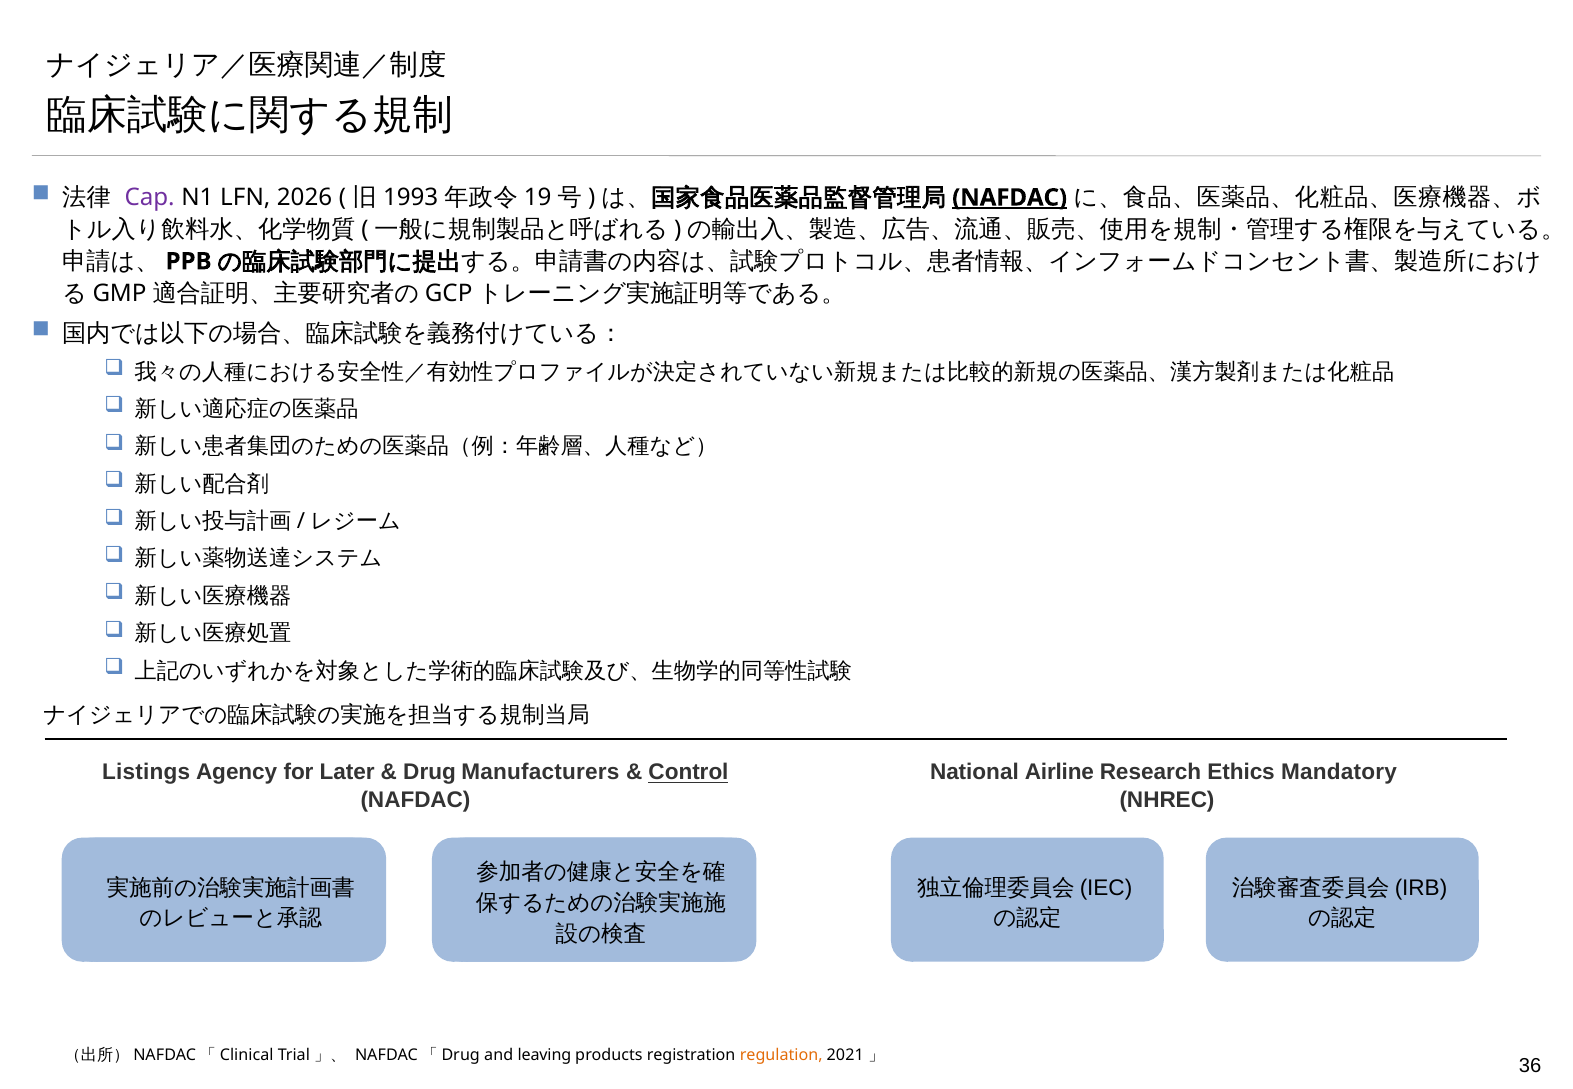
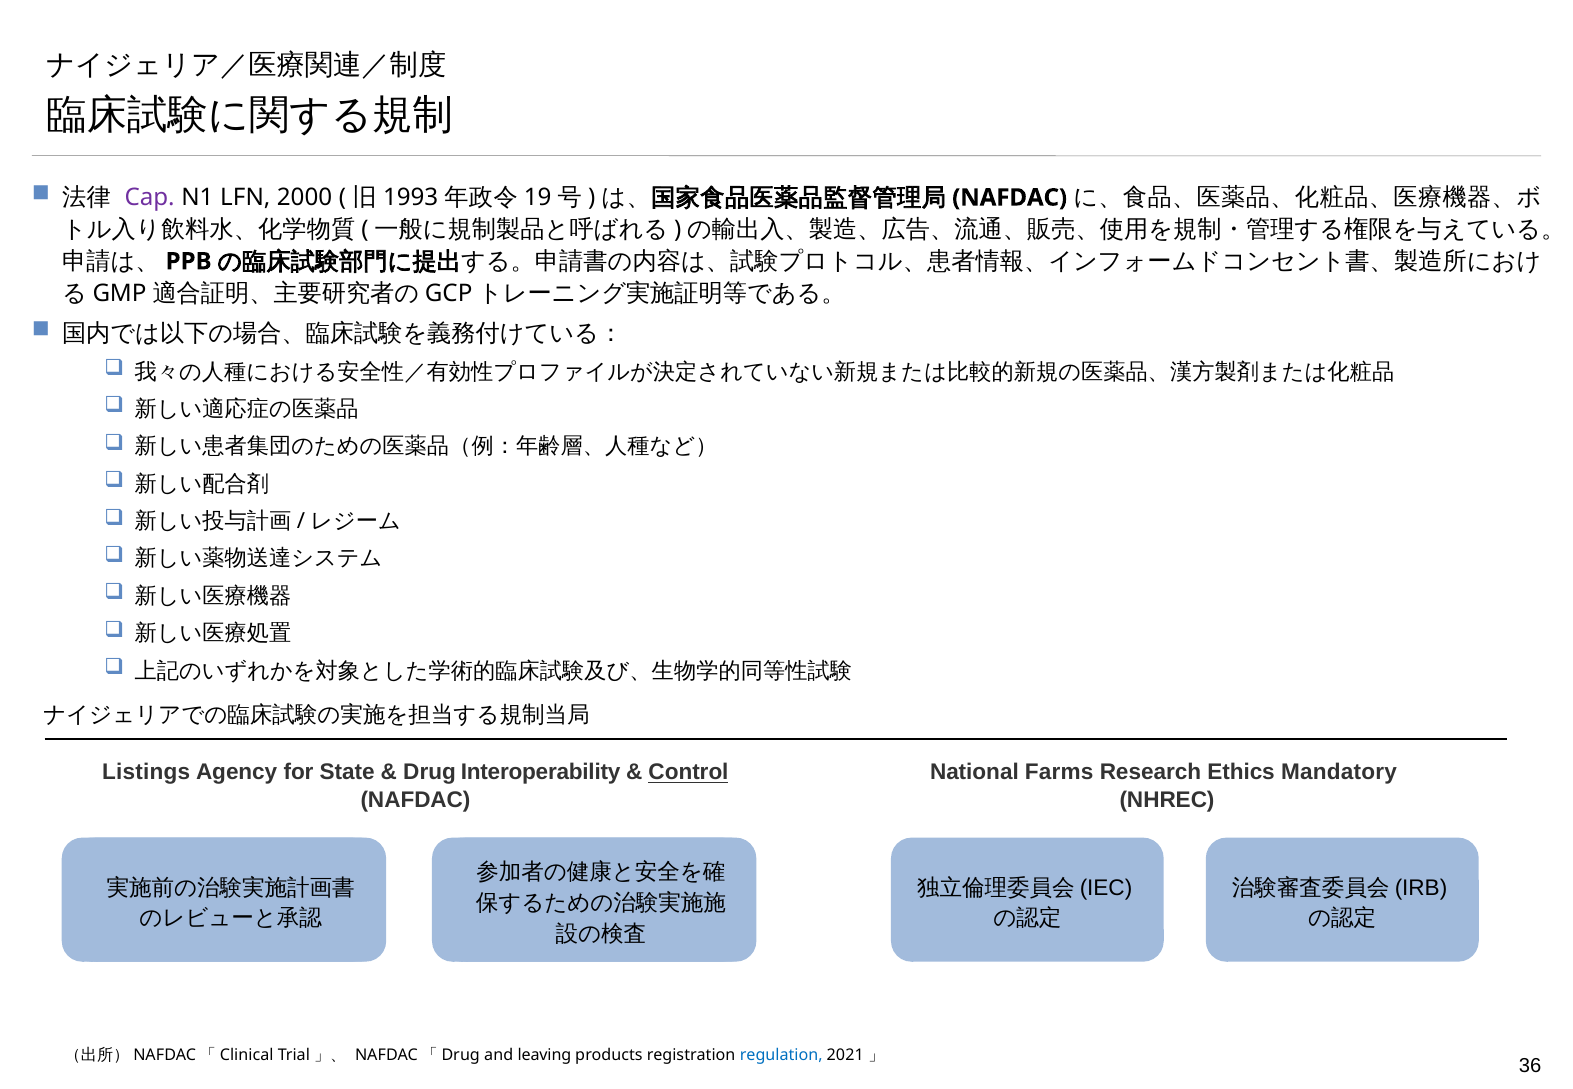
2026: 2026 -> 2000 (305, 198)
NAFDAC underline: present -> none (1010, 198)
Later: Later -> State (347, 773)
Manufacturers: Manufacturers -> Interoperability (541, 773)
Airline: Airline -> Farms (1059, 773)
regulation colour: orange -> blue (781, 1055)
